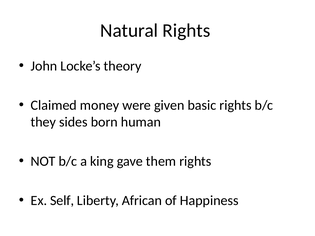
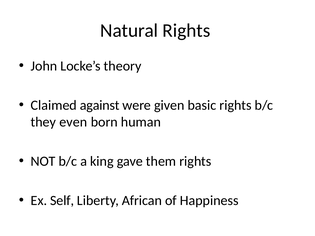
money: money -> against (100, 105)
sides: sides -> even (73, 122)
